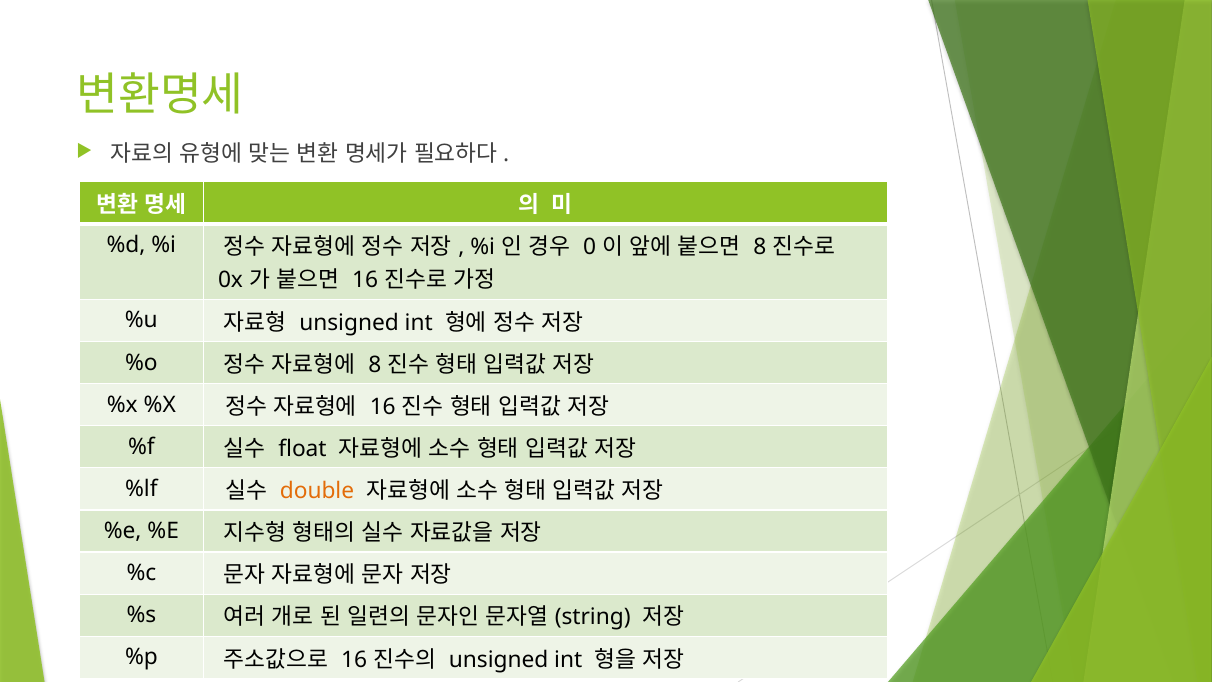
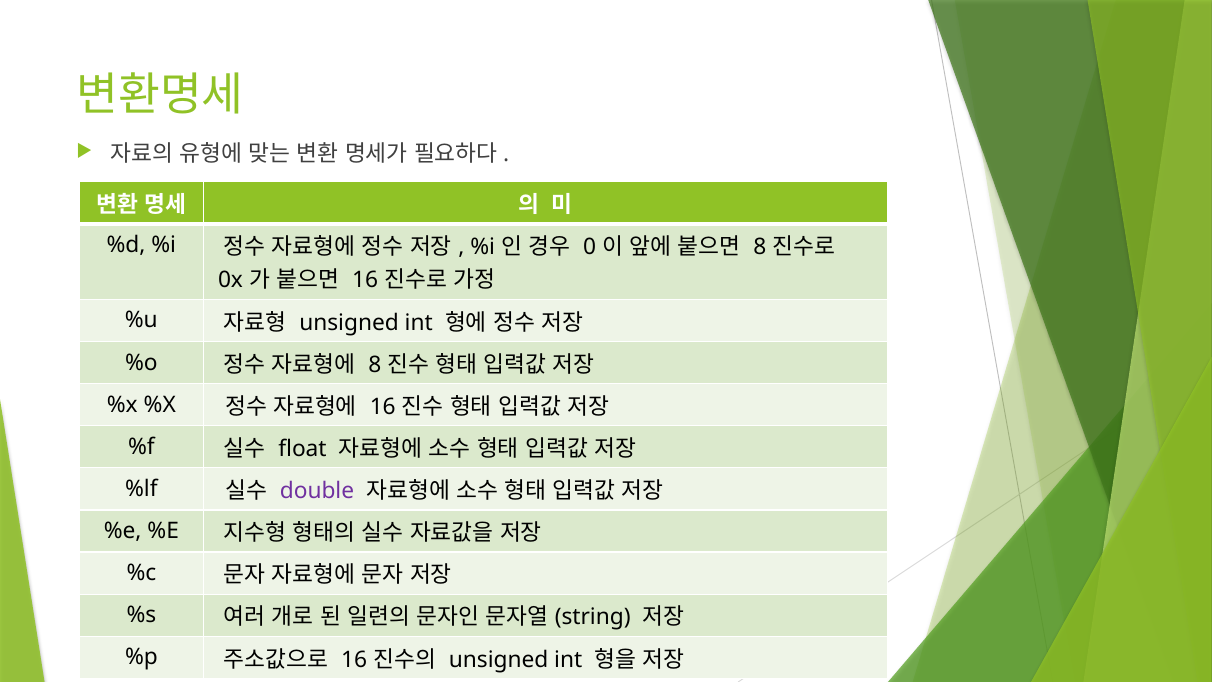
double colour: orange -> purple (317, 491)
